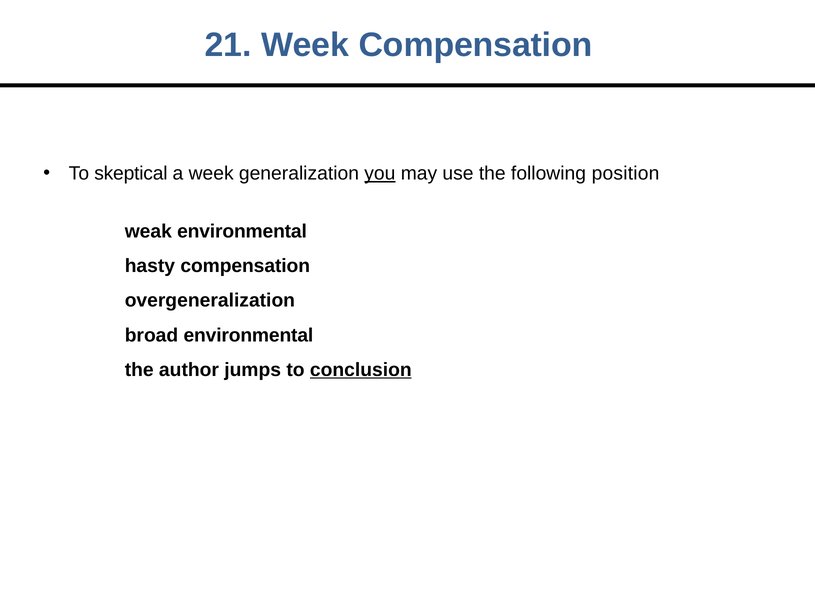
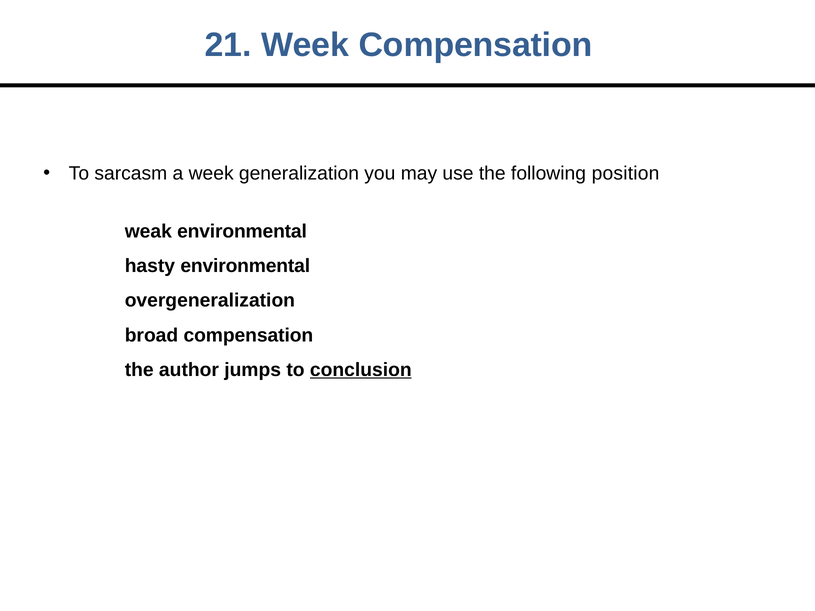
skeptical: skeptical -> sarcasm (131, 174)
you underline: present -> none (380, 174)
hasty compensation: compensation -> environmental (245, 266)
broad environmental: environmental -> compensation (248, 335)
